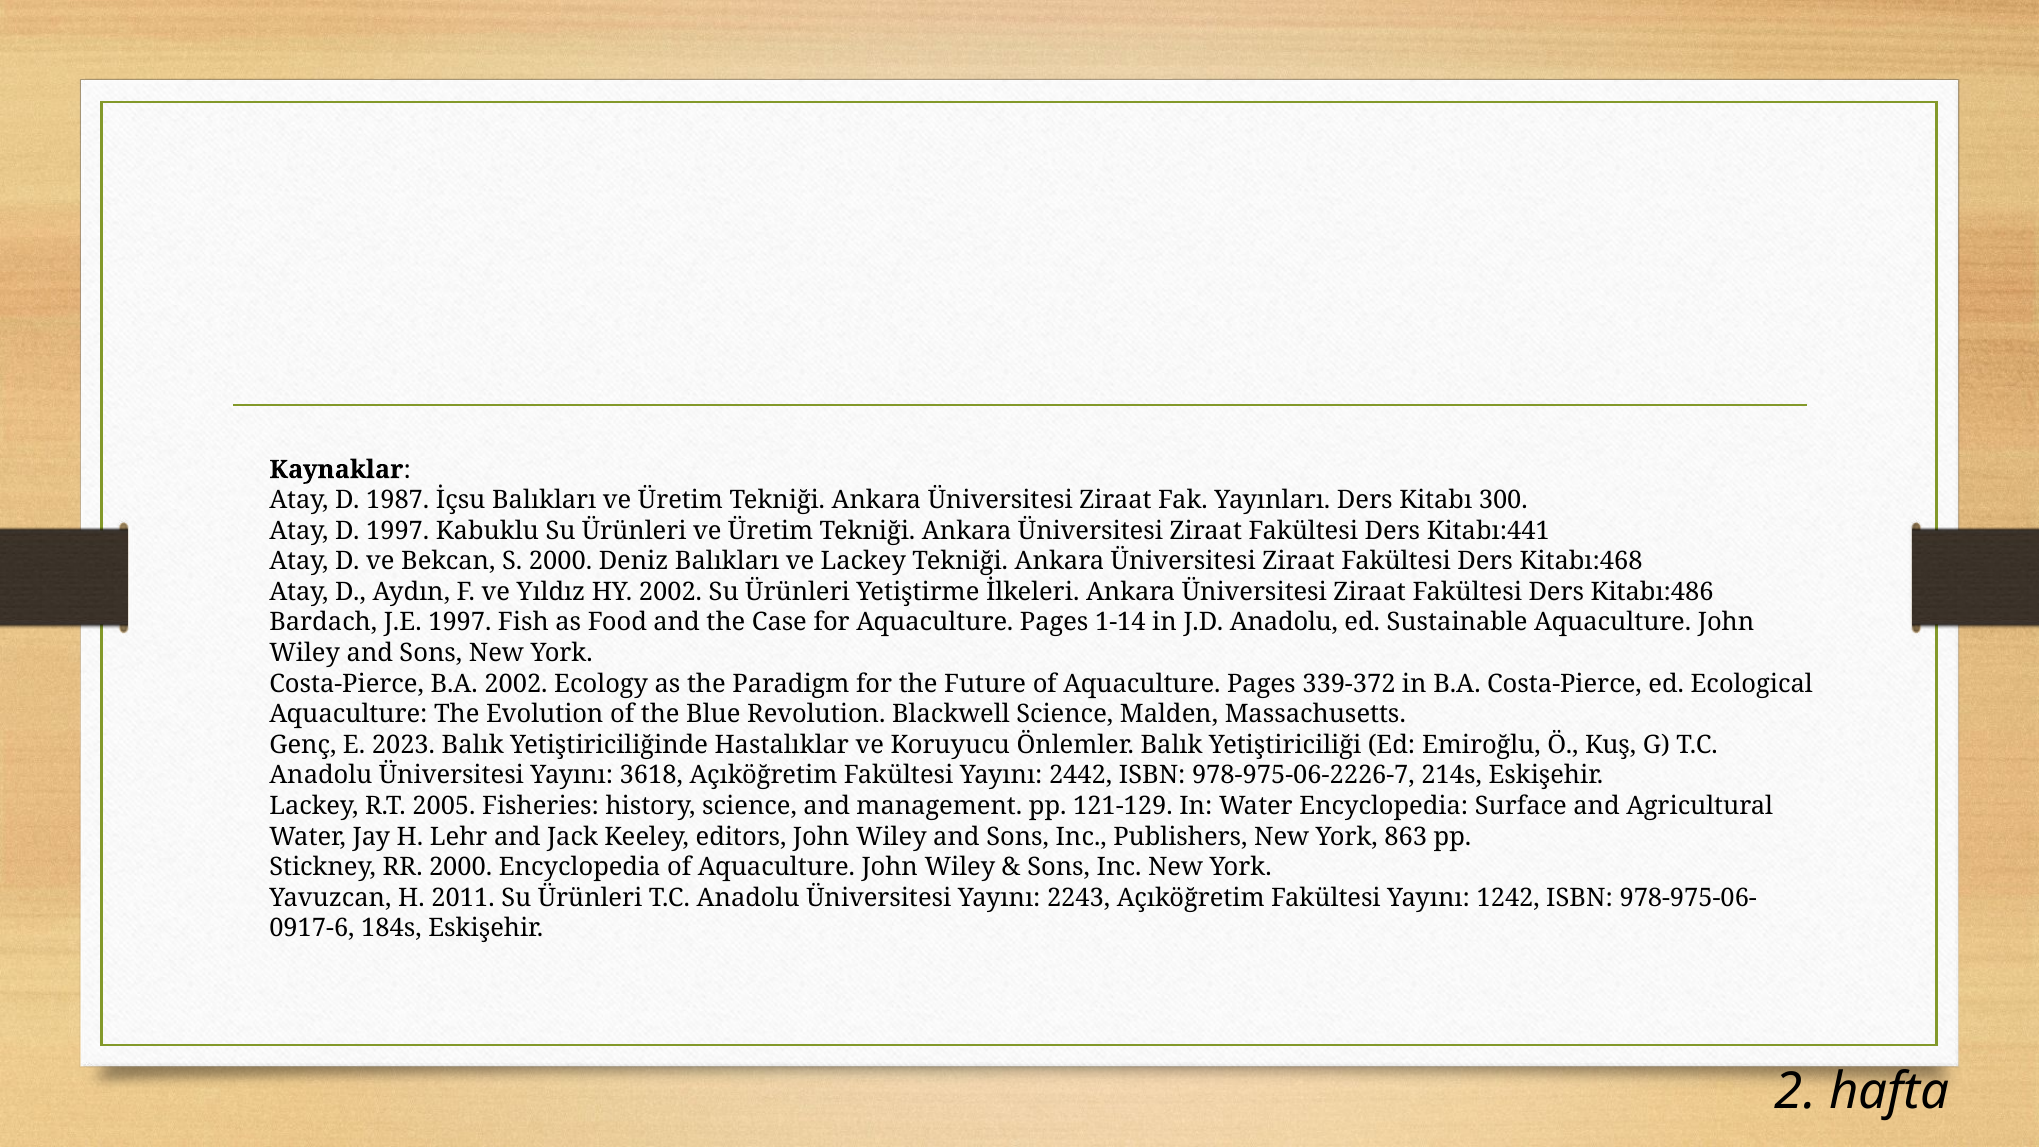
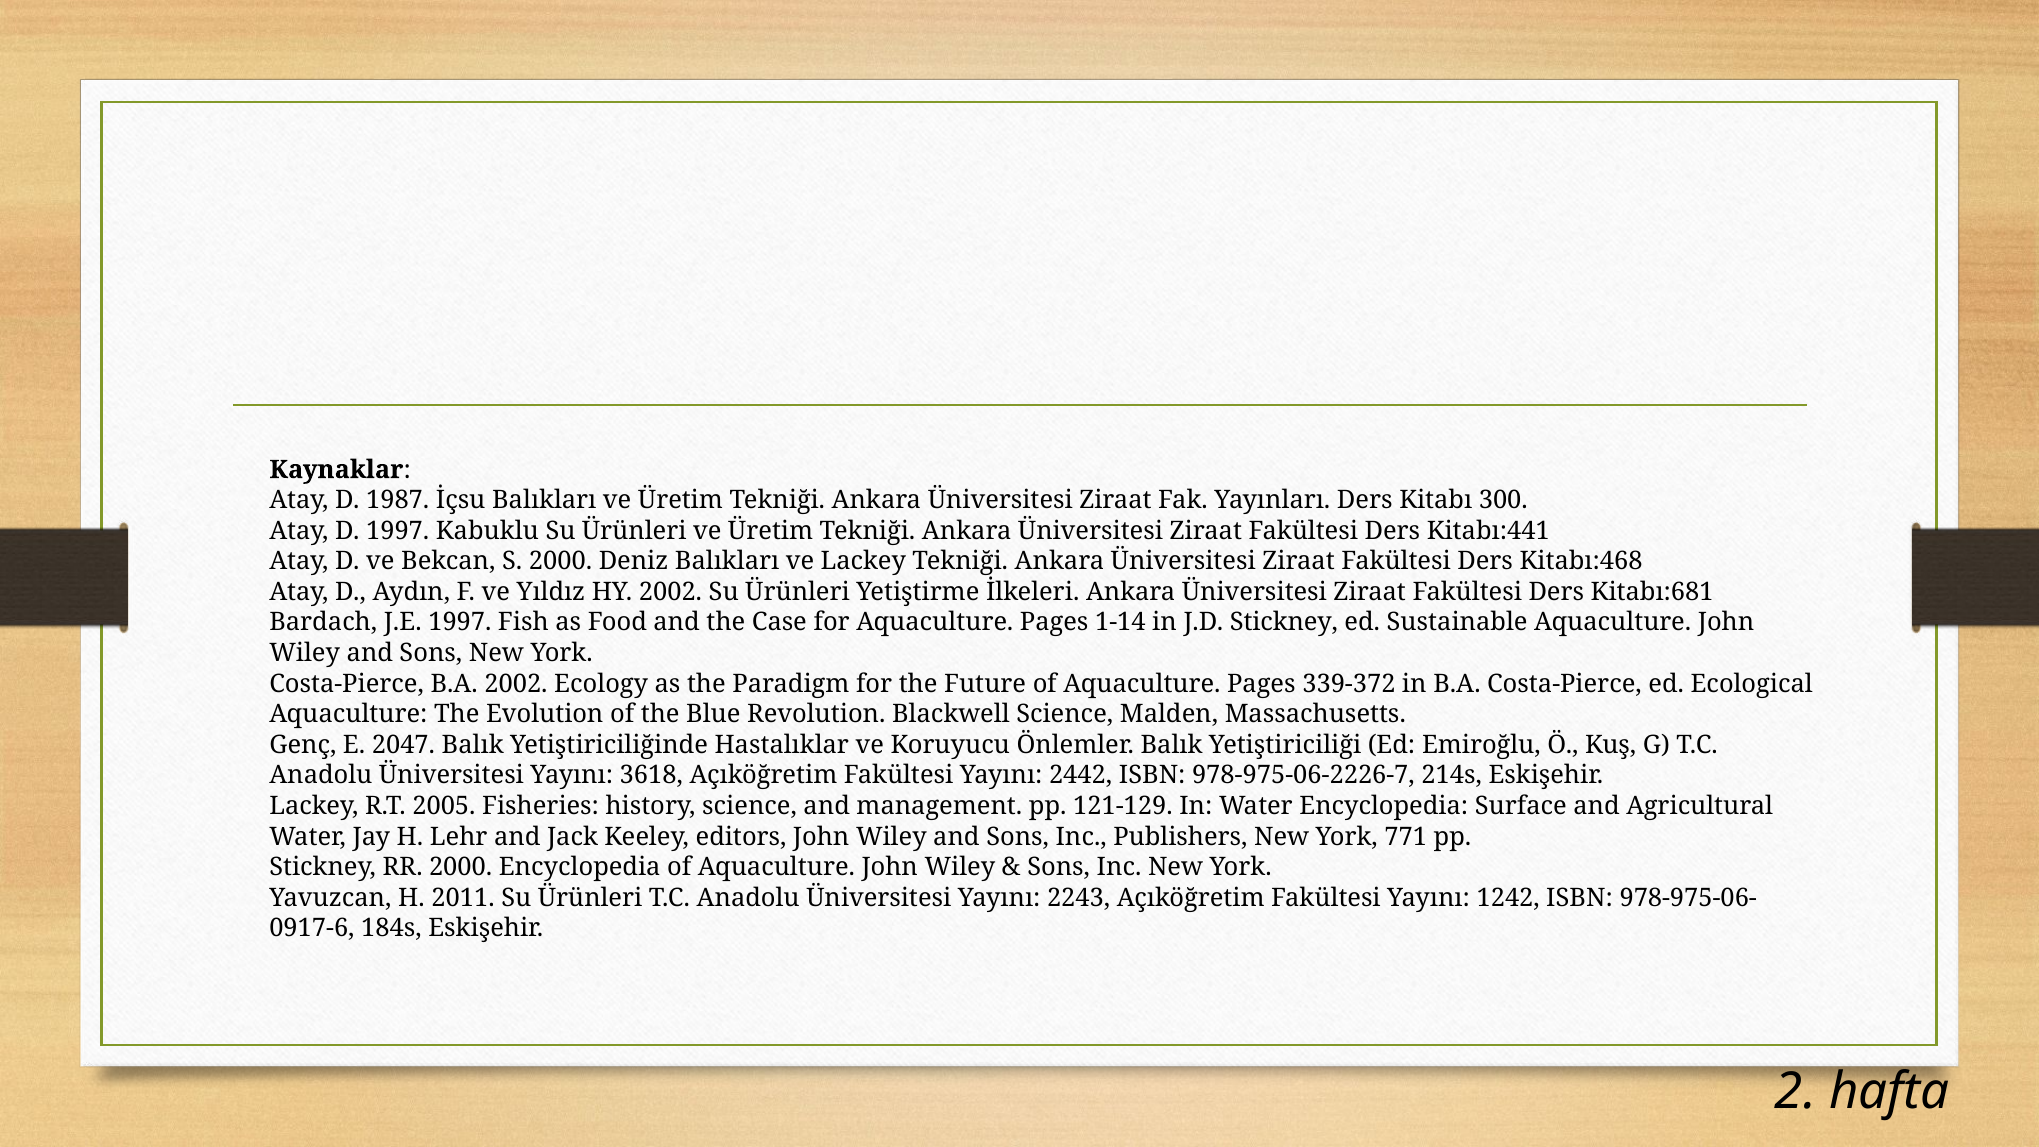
Kitabı:486: Kitabı:486 -> Kitabı:681 (1652, 592)
J.D Anadolu: Anadolu -> Stickney (1284, 622)
2023: 2023 -> 2047 (403, 745)
863: 863 -> 771 (1406, 837)
